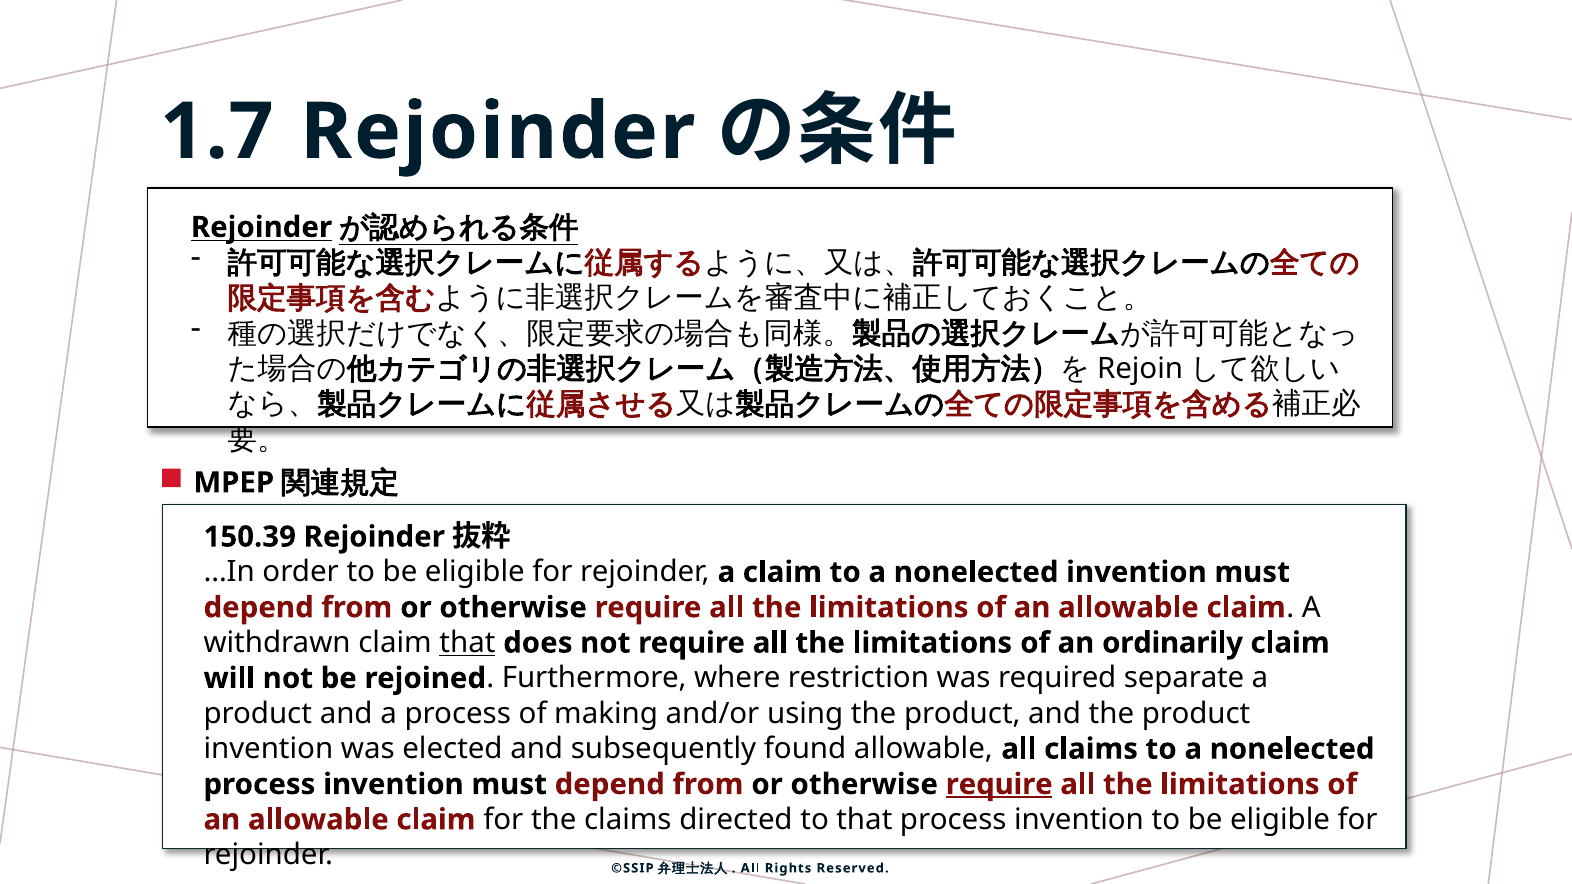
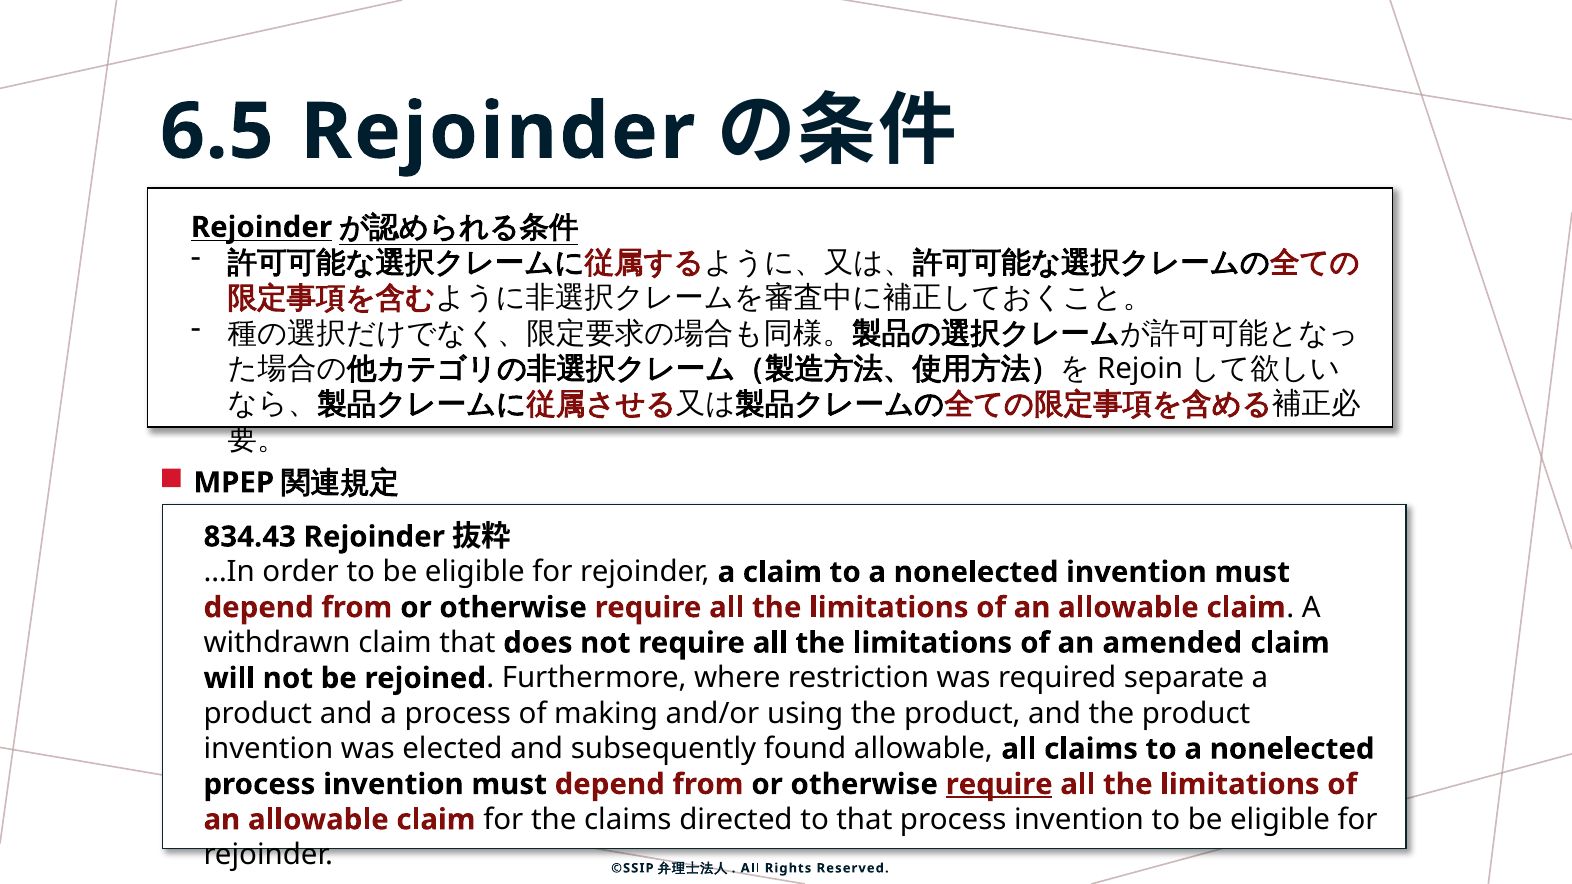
1.7: 1.7 -> 6.5 (217, 132)
150.39: 150.39 -> 834.43 (250, 537)
that underline: present -> none (467, 643)
ordinarily: ordinarily -> amended (1172, 643)
